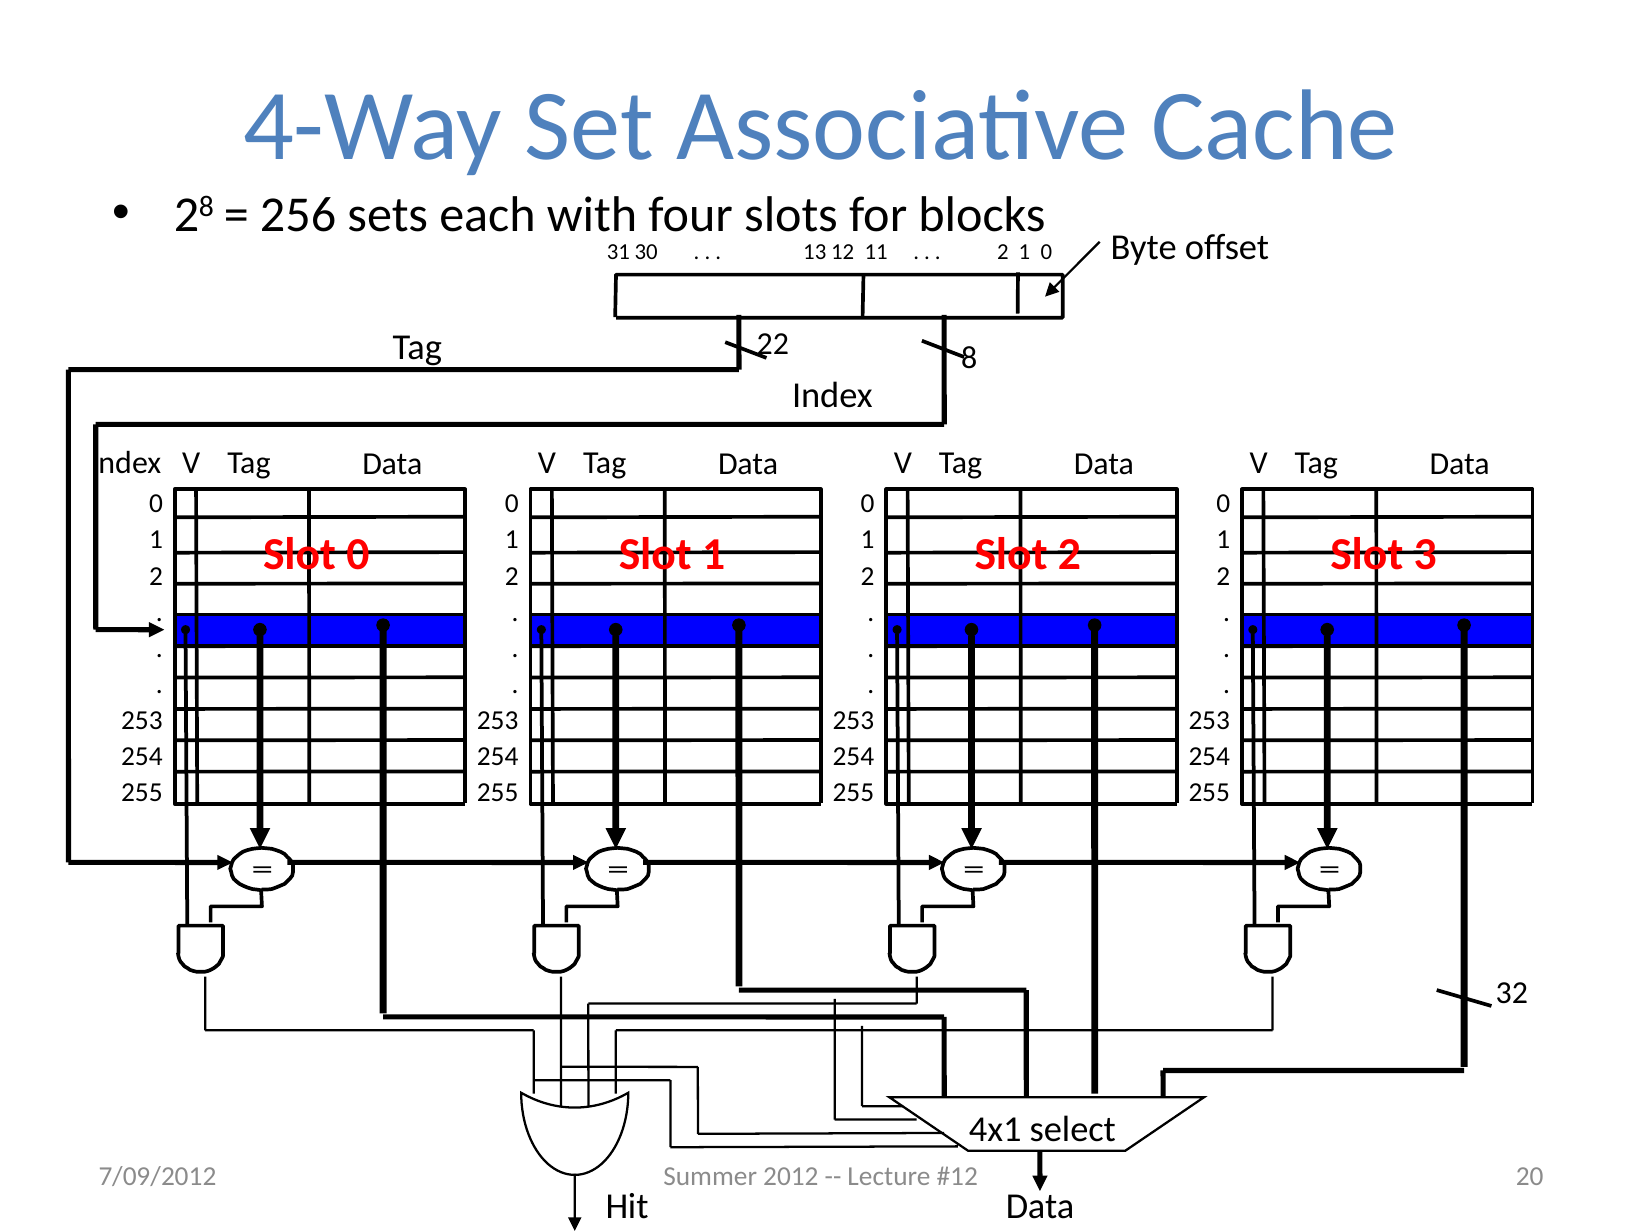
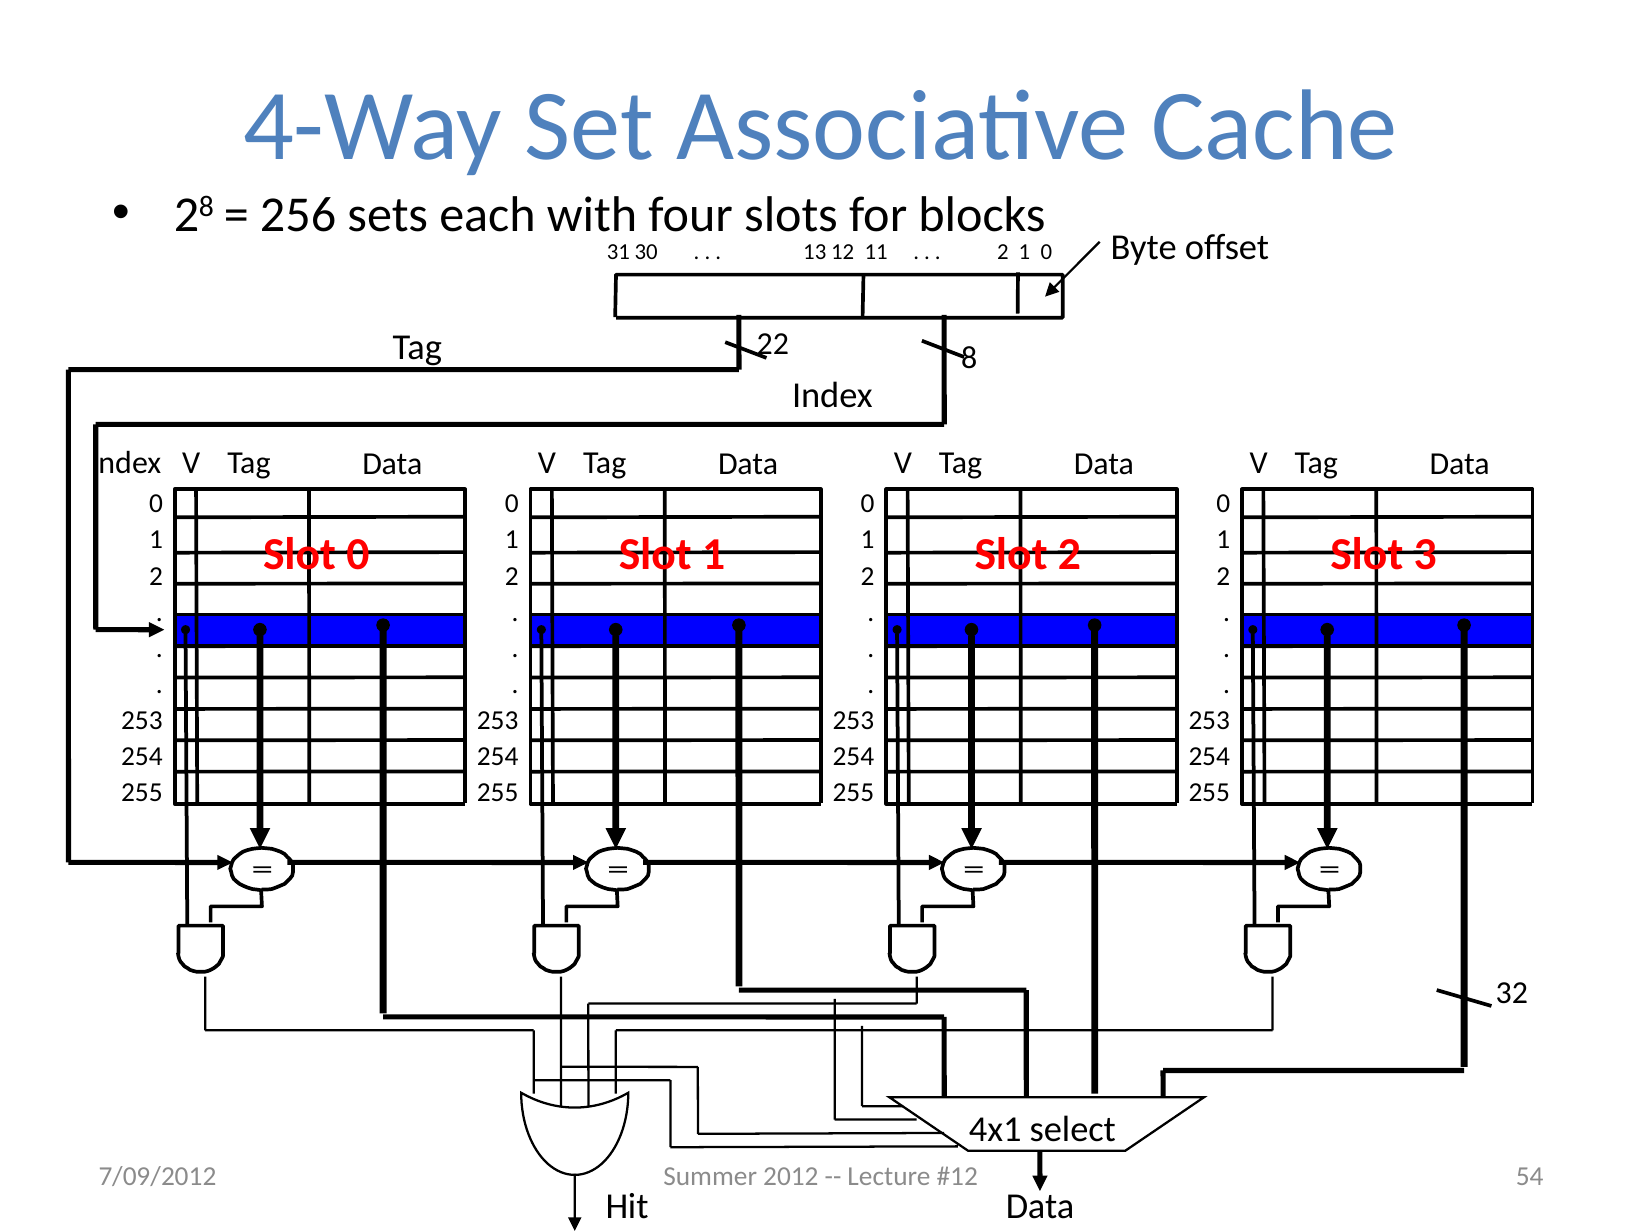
20: 20 -> 54 (1530, 1176)
